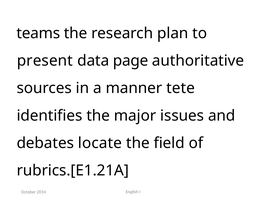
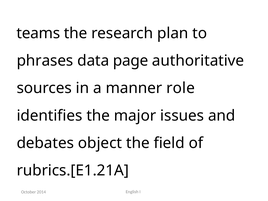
present: present -> phrases (45, 61)
tete: tete -> role (181, 88)
locate: locate -> object (100, 143)
